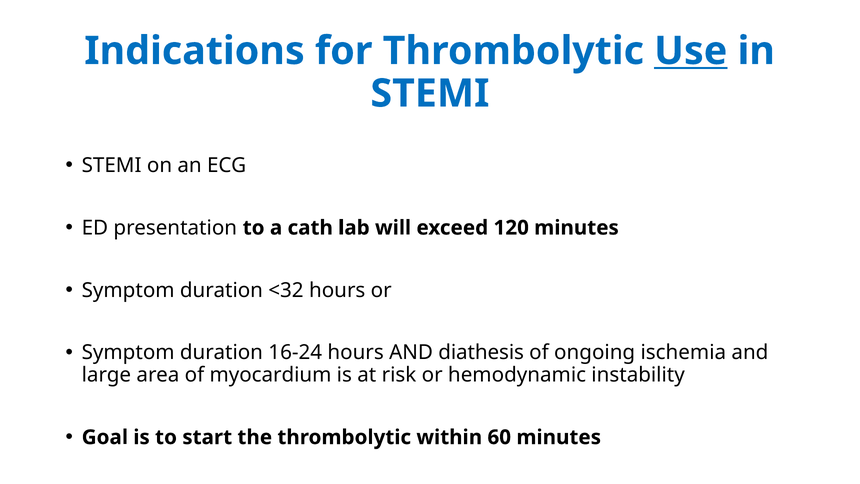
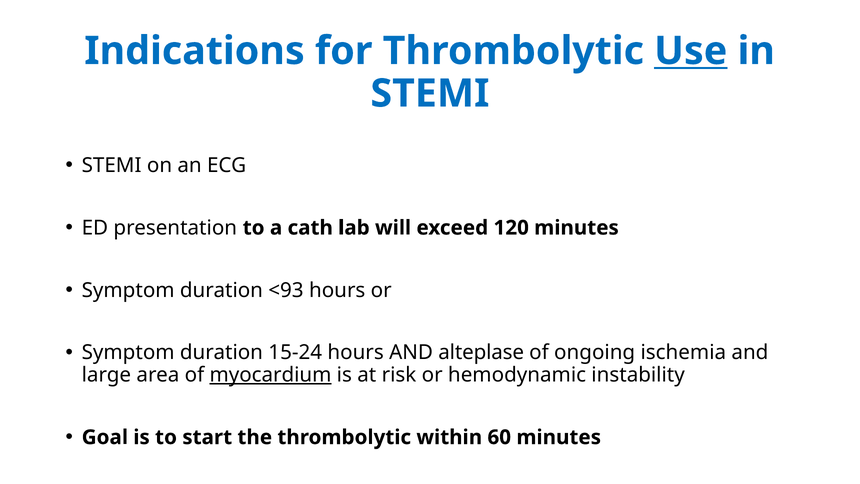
<32: <32 -> <93 (286, 290)
16-24: 16-24 -> 15-24 (295, 352)
diathesis: diathesis -> alteplase (481, 352)
myocardium underline: none -> present (270, 375)
